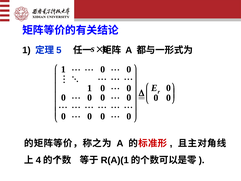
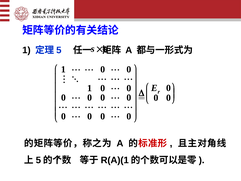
4: 4 -> 5 (38, 160)
